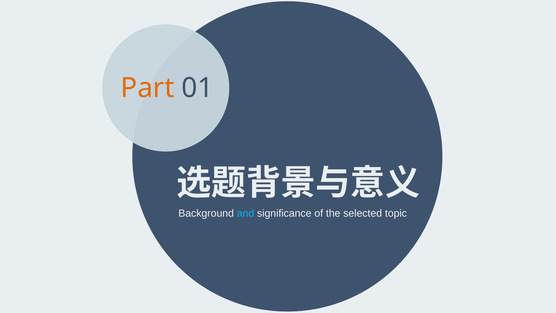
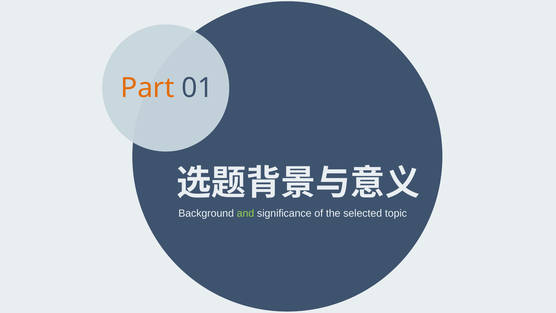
and colour: light blue -> light green (245, 213)
